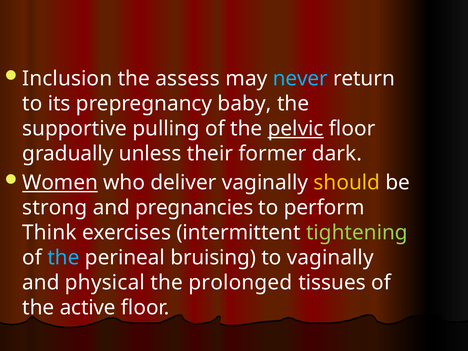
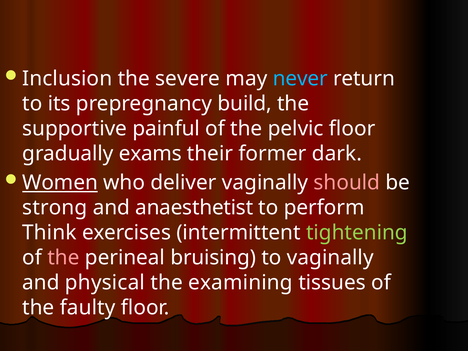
assess: assess -> severe (188, 79)
baby: baby -> build (245, 104)
pulling: pulling -> painful (166, 129)
pelvic underline: present -> none (296, 129)
unless: unless -> exams (150, 154)
should colour: yellow -> pink (347, 183)
pregnancies: pregnancies -> anaesthetist (194, 208)
the colour: light blue -> pink (63, 258)
prolonged: prolonged -> examining (240, 283)
active: active -> faulty (88, 308)
